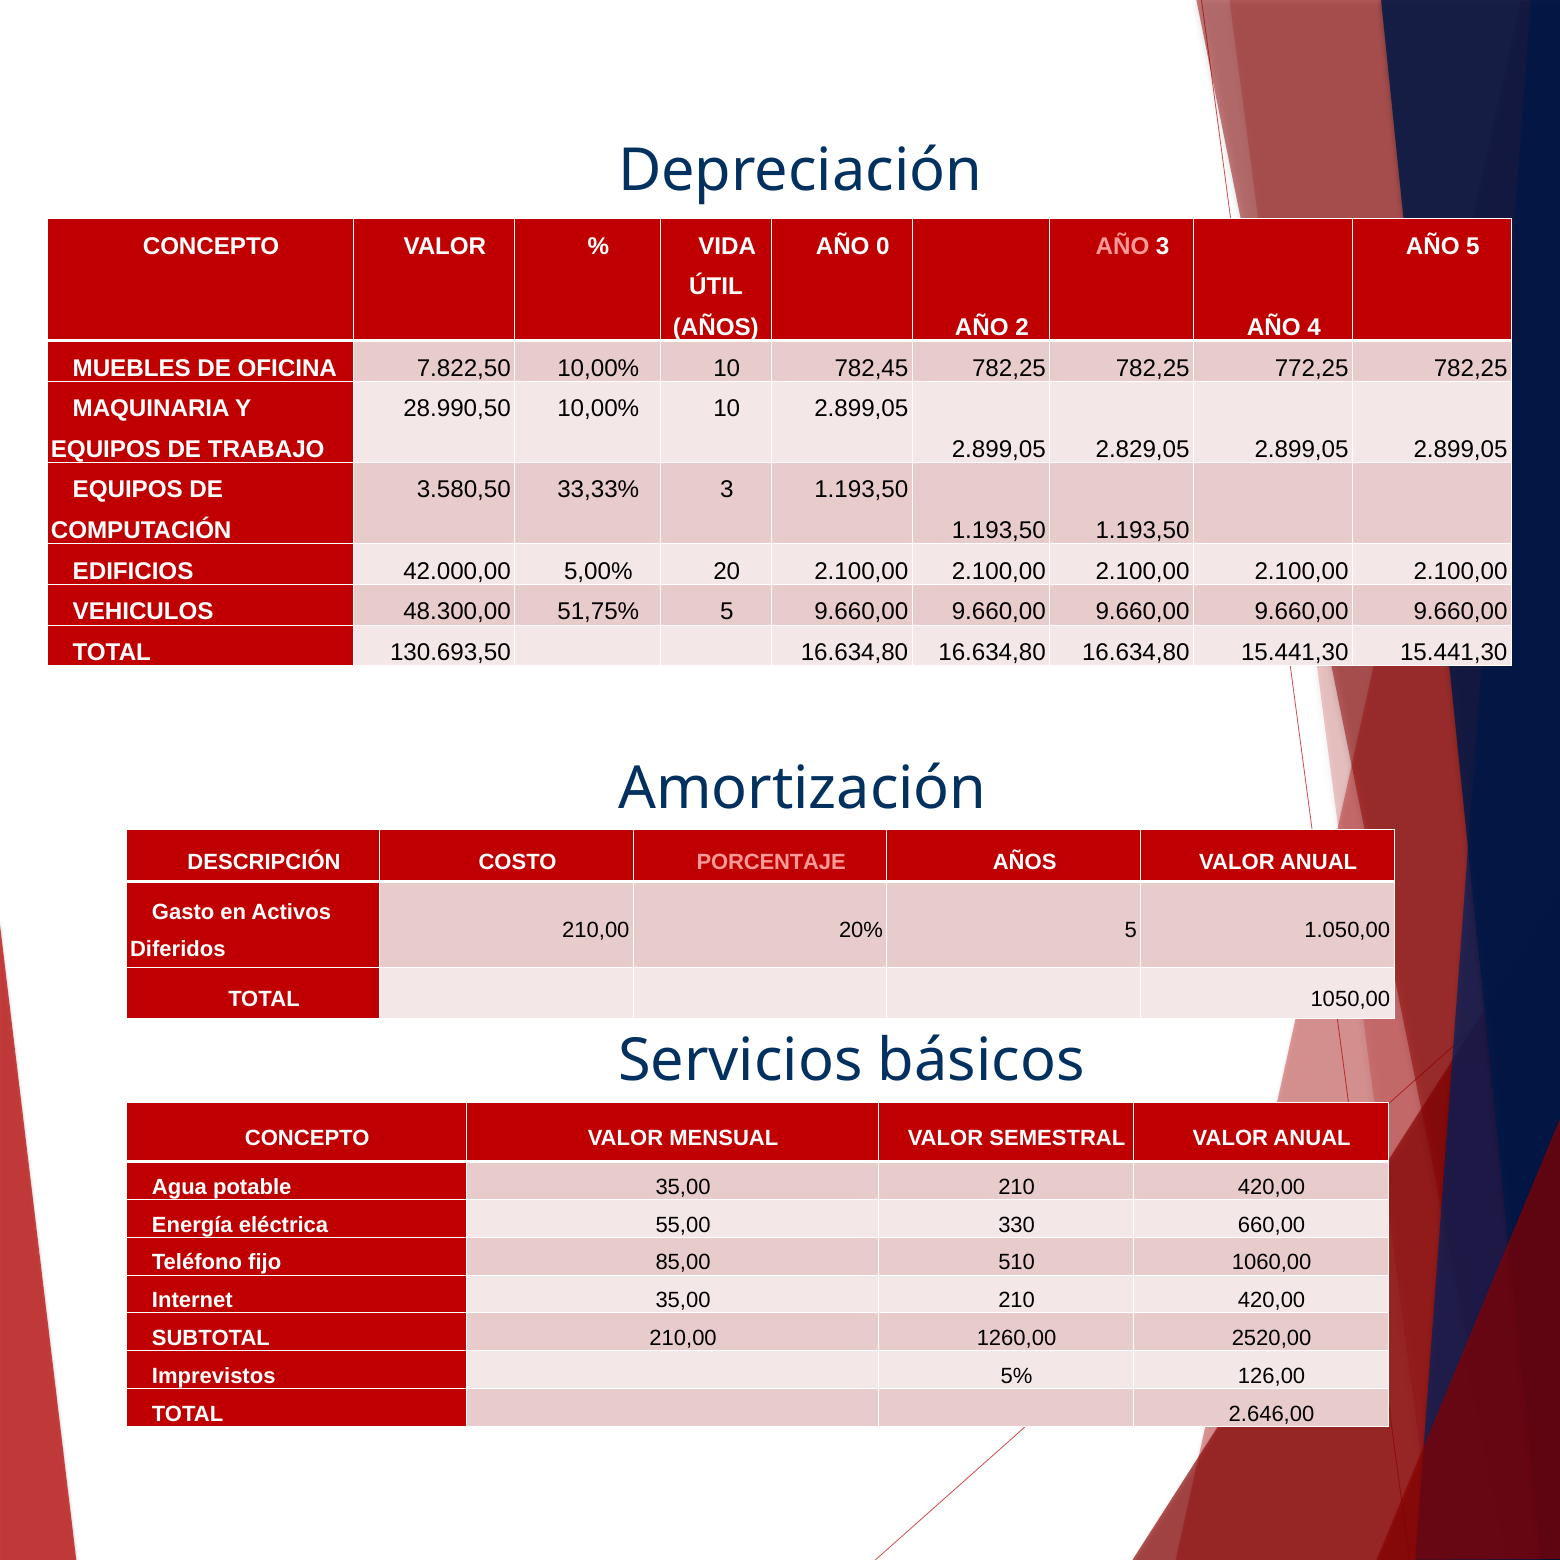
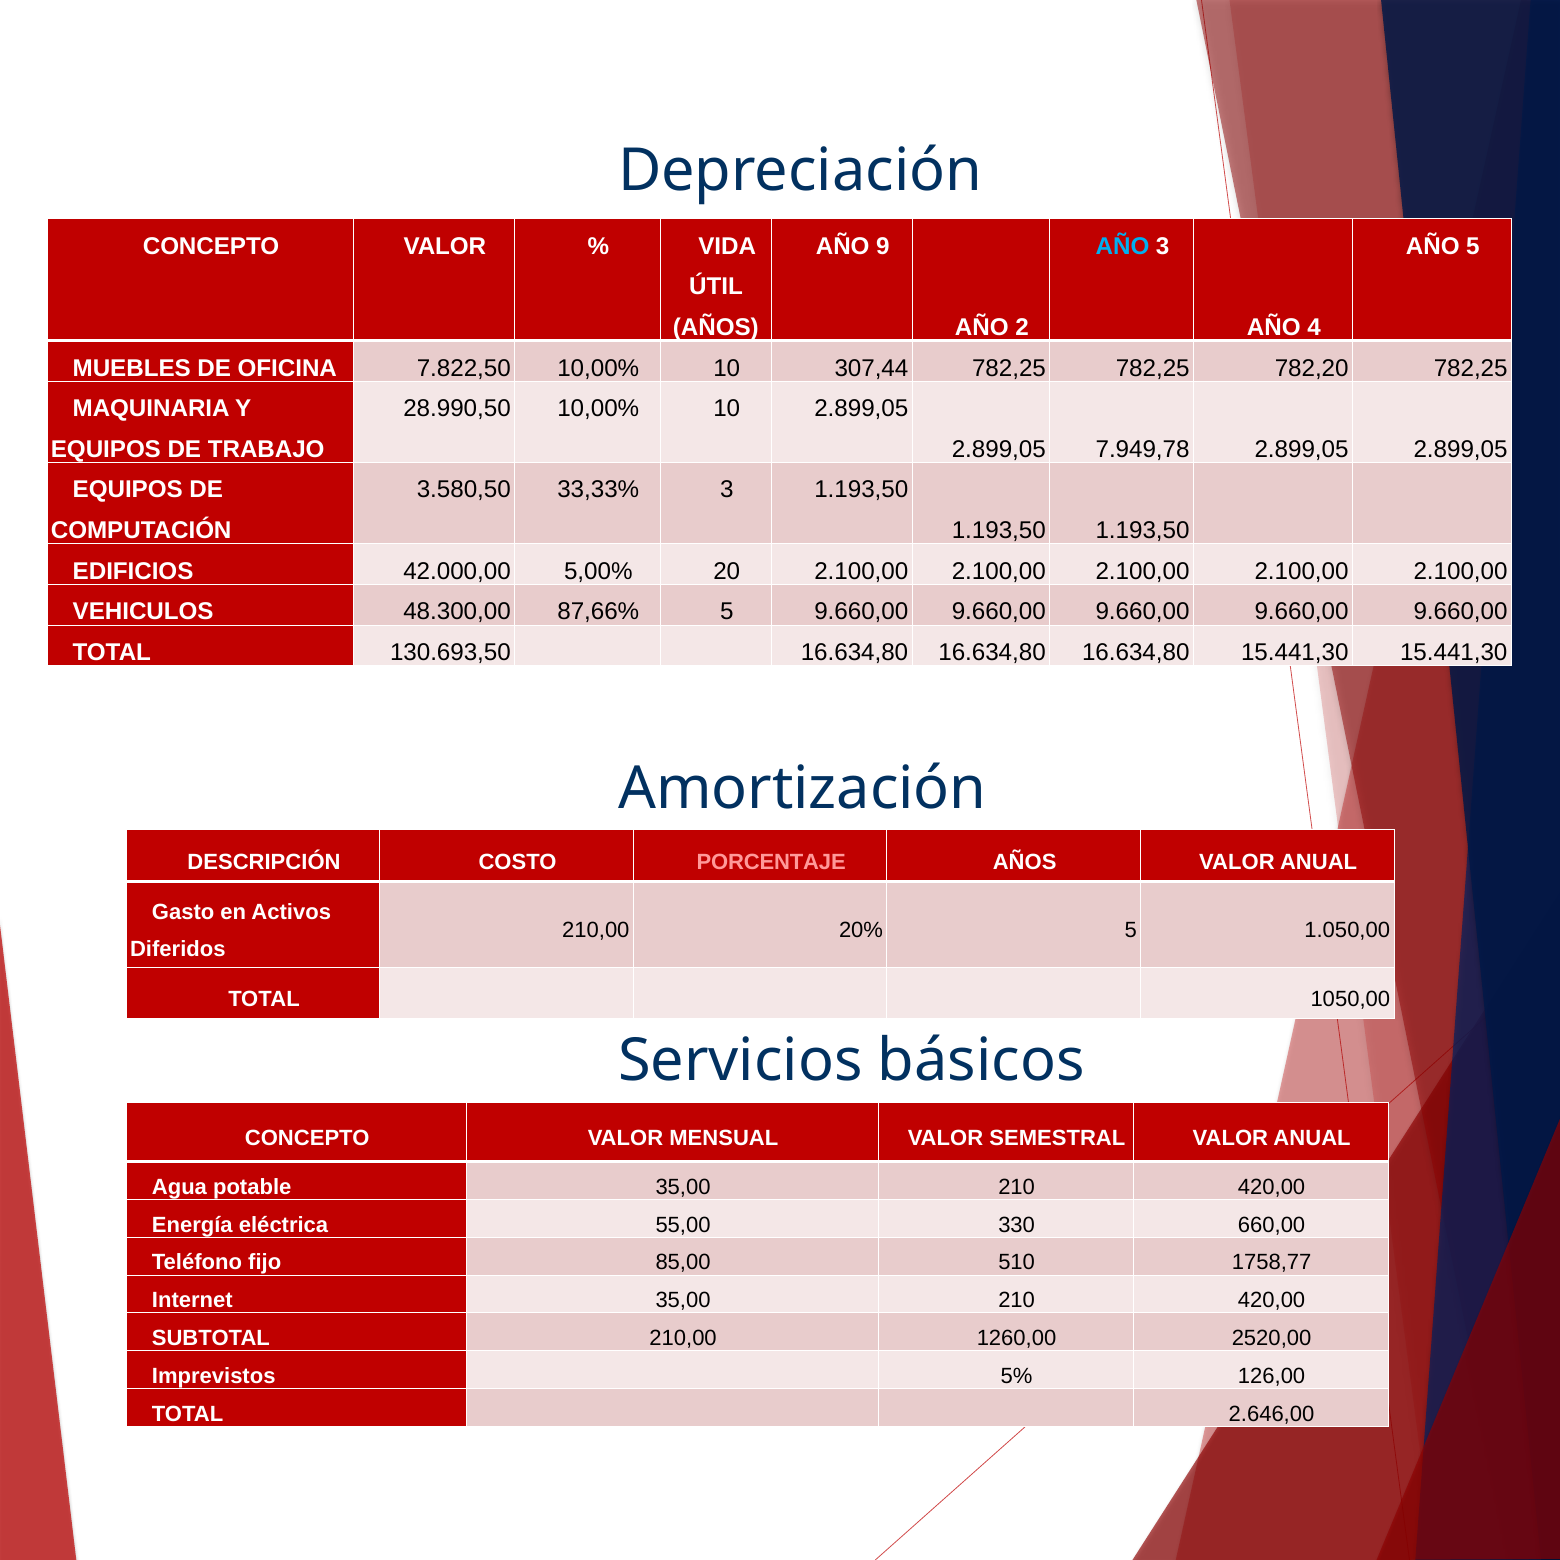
0: 0 -> 9 (883, 246)
AÑO colour: pink -> light blue (1122, 246)
782,45: 782,45 -> 307,44 (871, 368)
772,25: 772,25 -> 782,20 (1312, 368)
2.829,05: 2.829,05 -> 7.949,78 (1143, 449)
51,75%: 51,75% -> 87,66% (598, 612)
1060,00: 1060,00 -> 1758,77 (1272, 1263)
